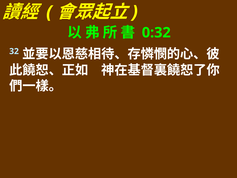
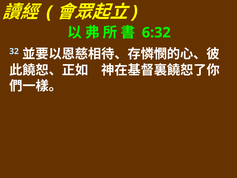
0:32: 0:32 -> 6:32 (156, 33)
